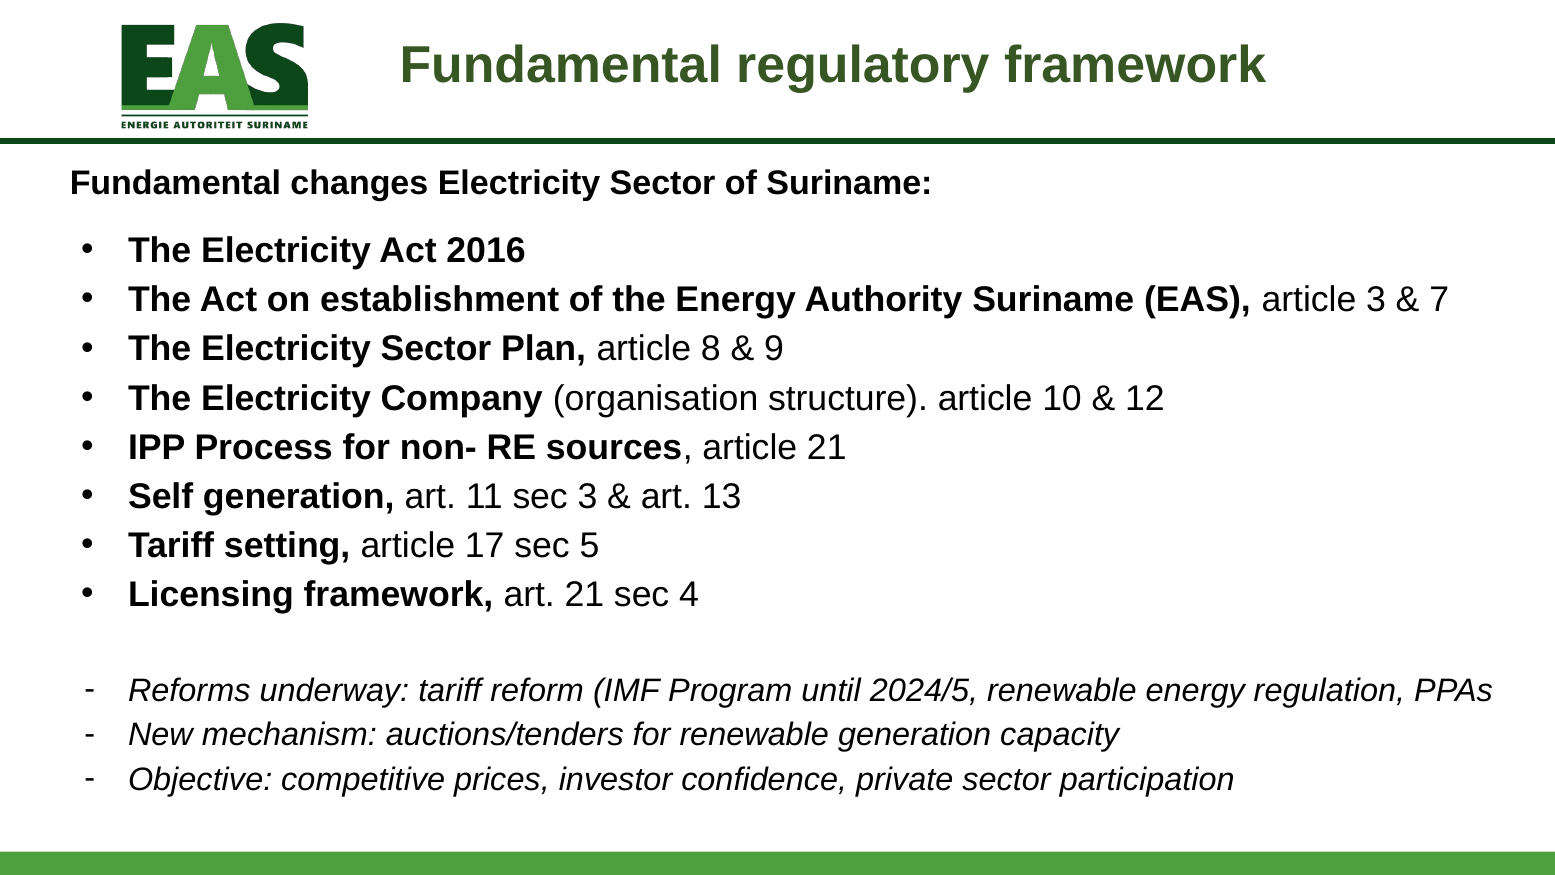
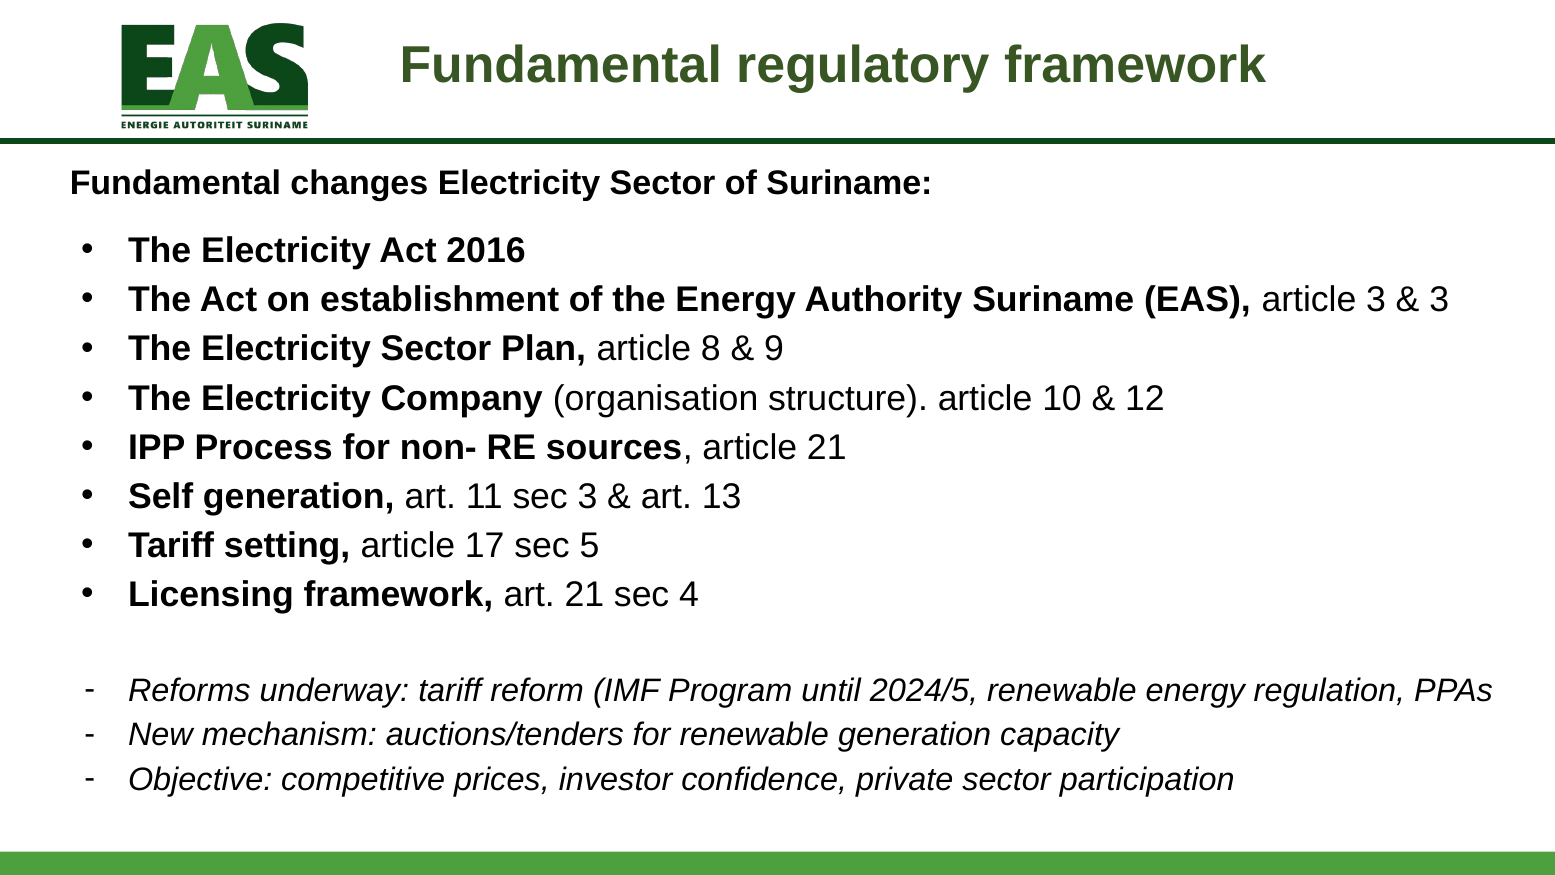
7: 7 -> 3 (1439, 300)
